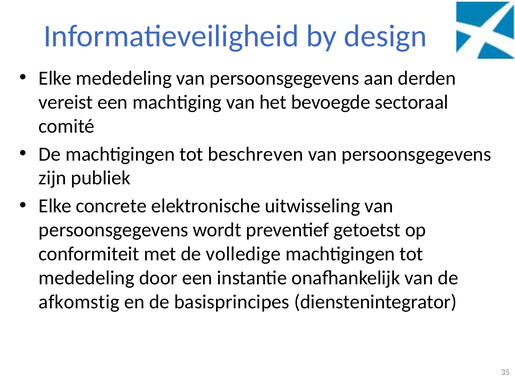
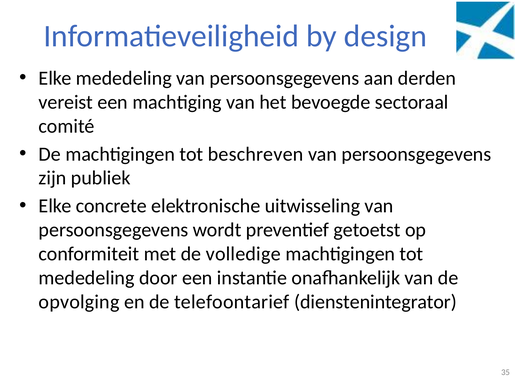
afkomstig: afkomstig -> opvolging (79, 302)
basisprincipes: basisprincipes -> telefoontarief (232, 302)
